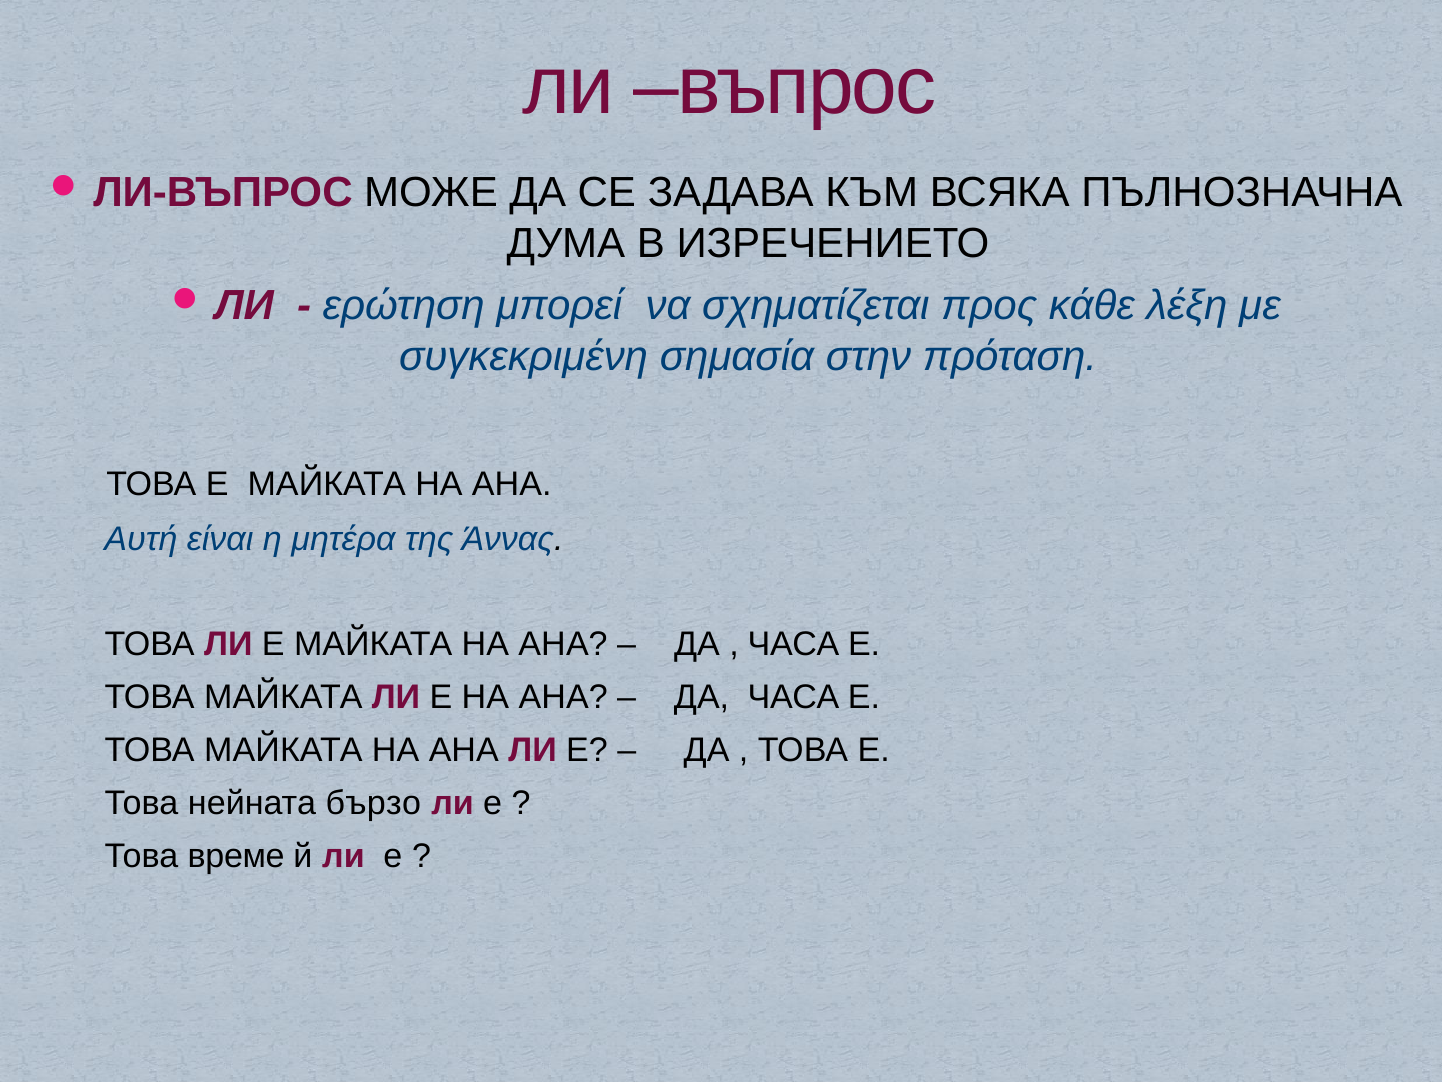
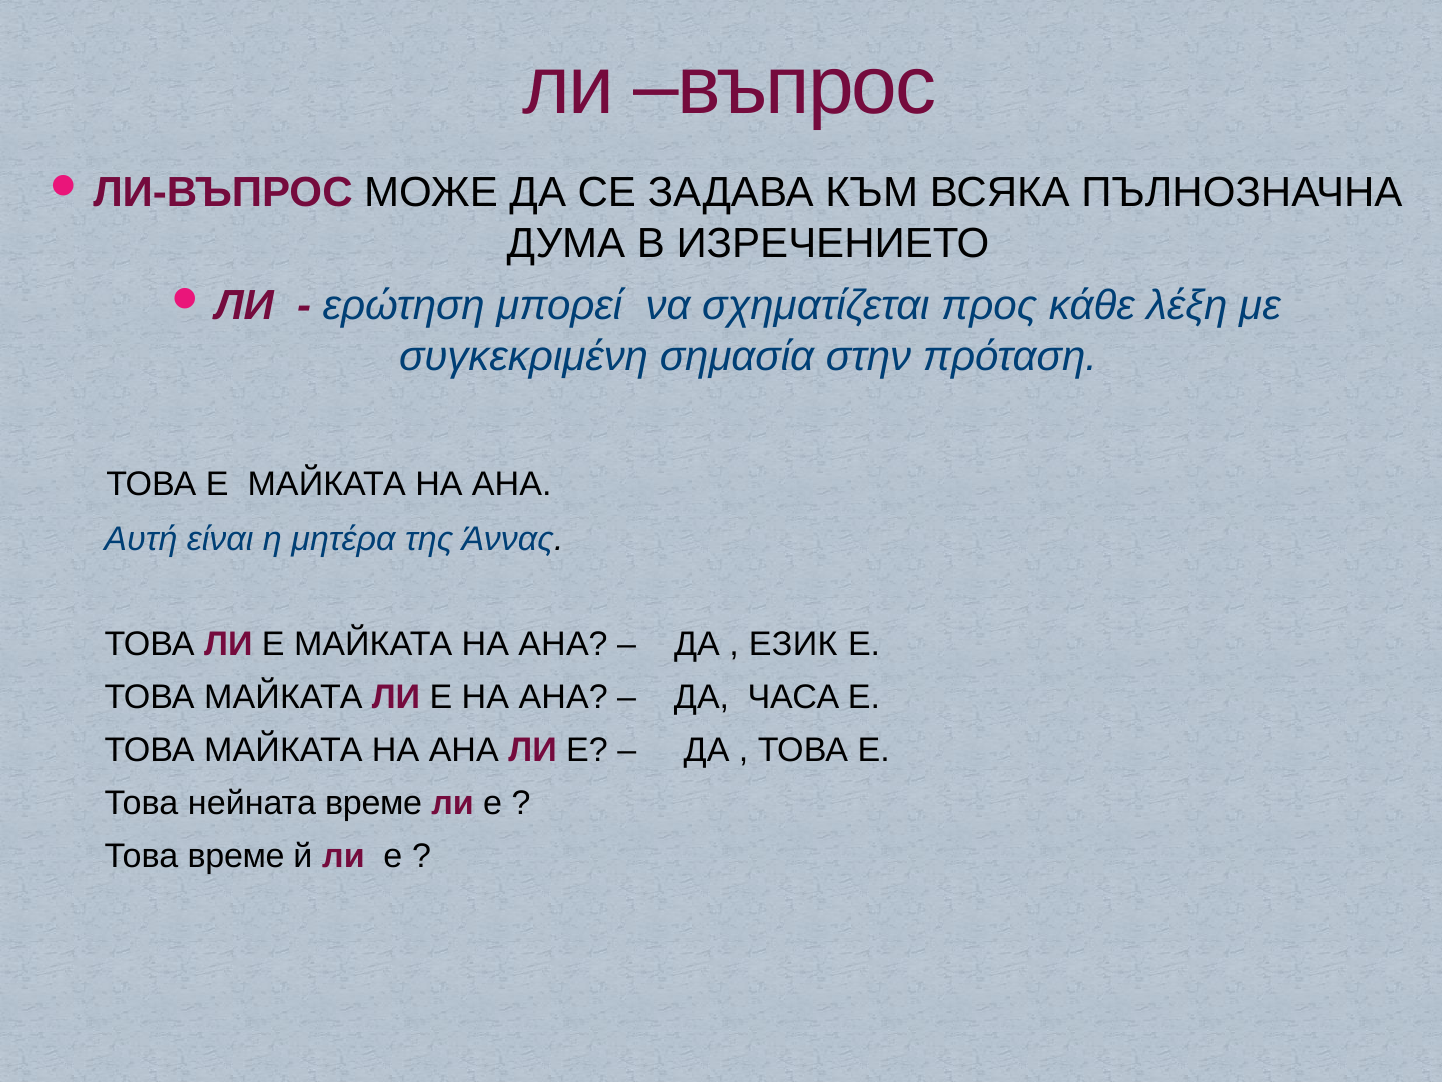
ЧАСА: ЧАСА -> ЕЗИК (793, 644)
нейната бързо: бързо -> време (374, 803)
